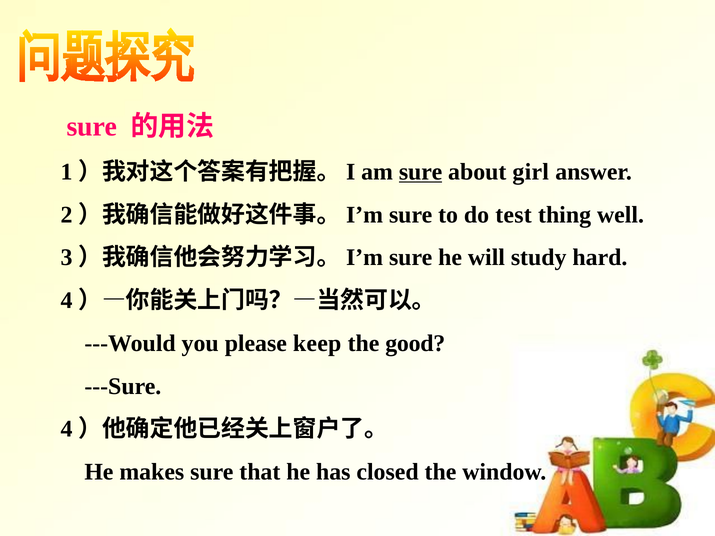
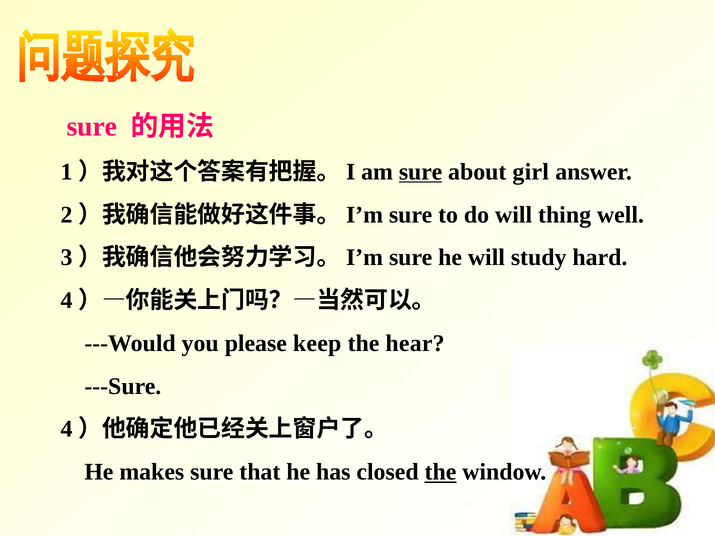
do test: test -> will (514, 215)
good: good -> hear (415, 343)
the underline: none -> present (440, 472)
